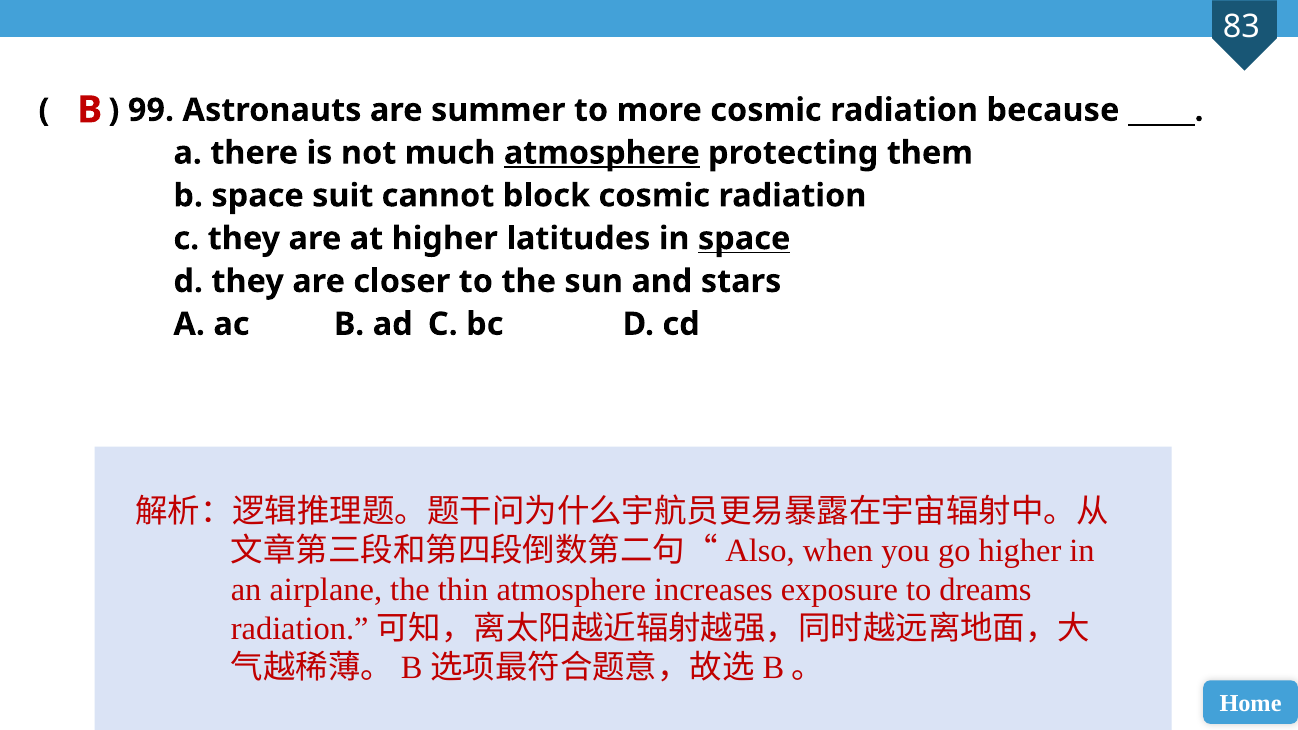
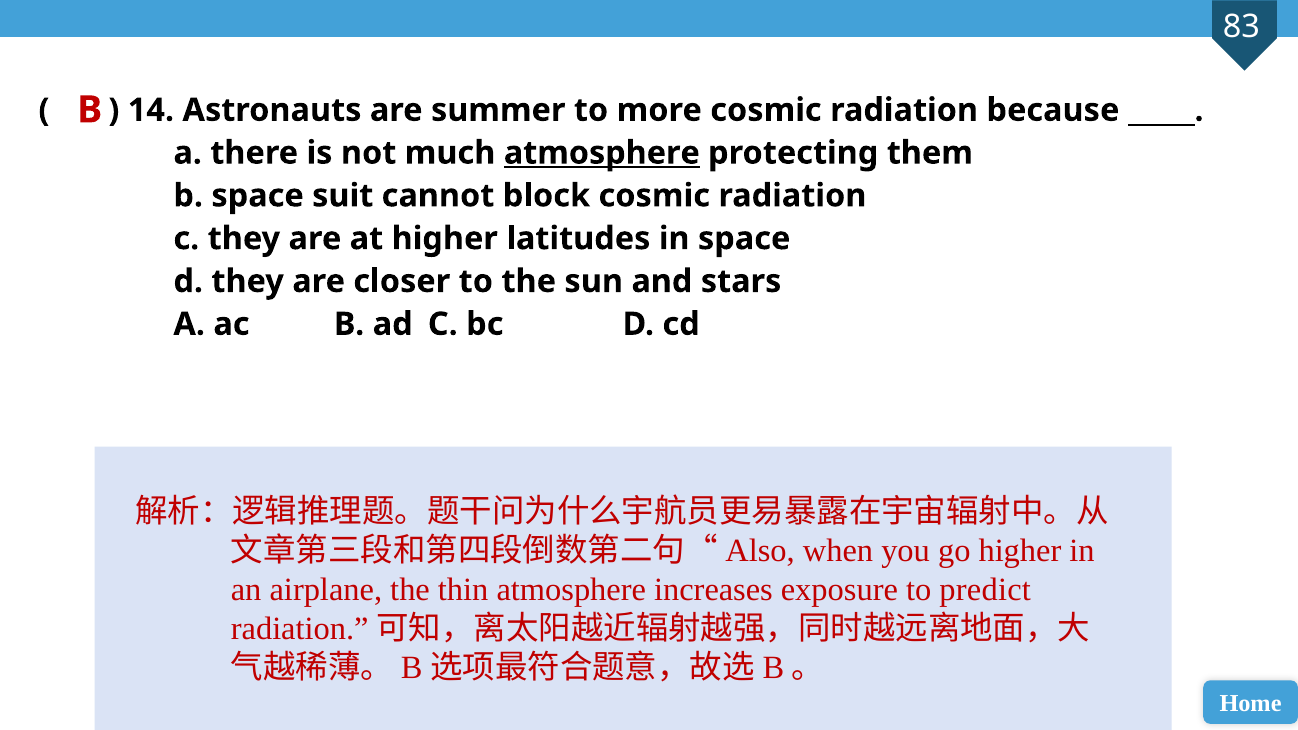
99: 99 -> 14 (151, 110)
space underline: present -> none (744, 239)
dreams: dreams -> predict (985, 590)
